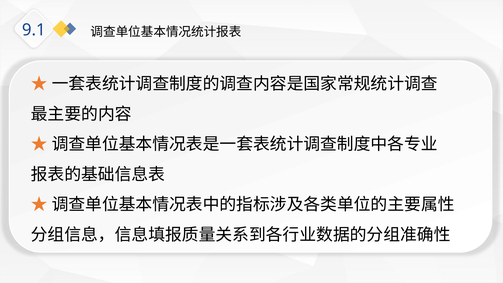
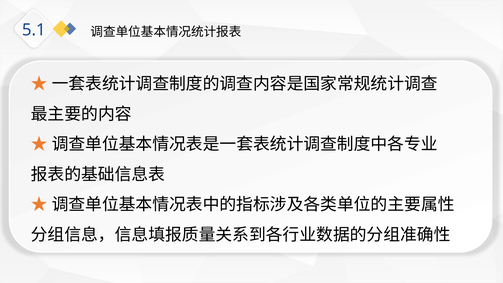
9.1: 9.1 -> 5.1 (34, 30)
